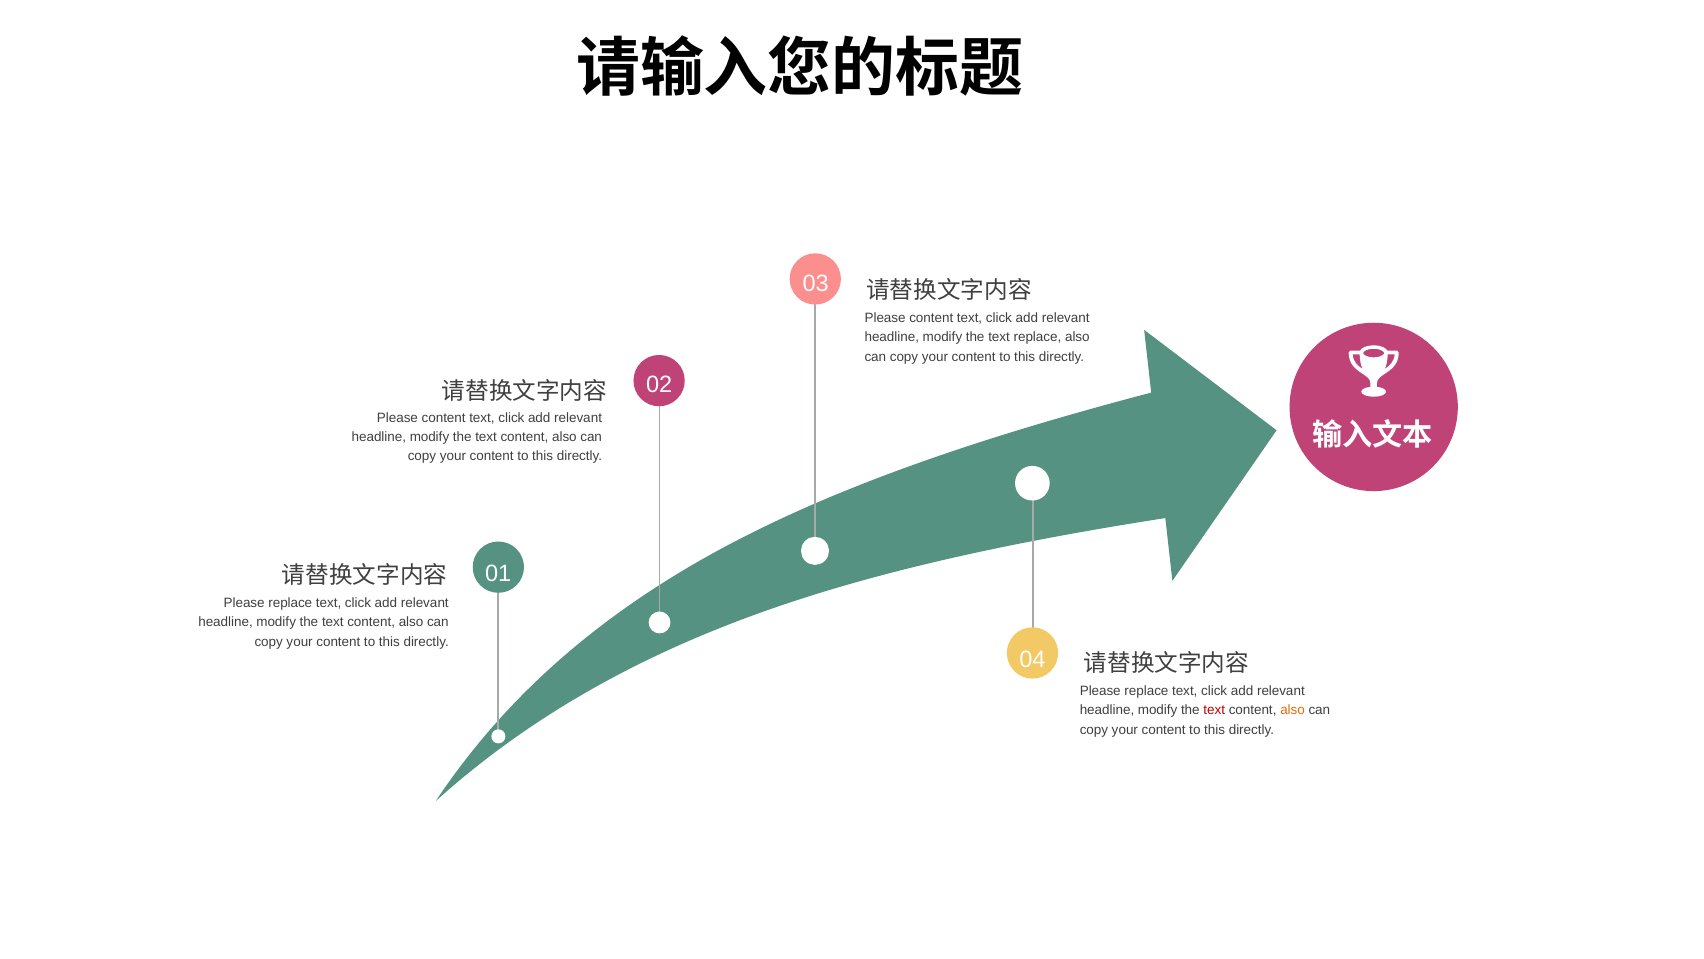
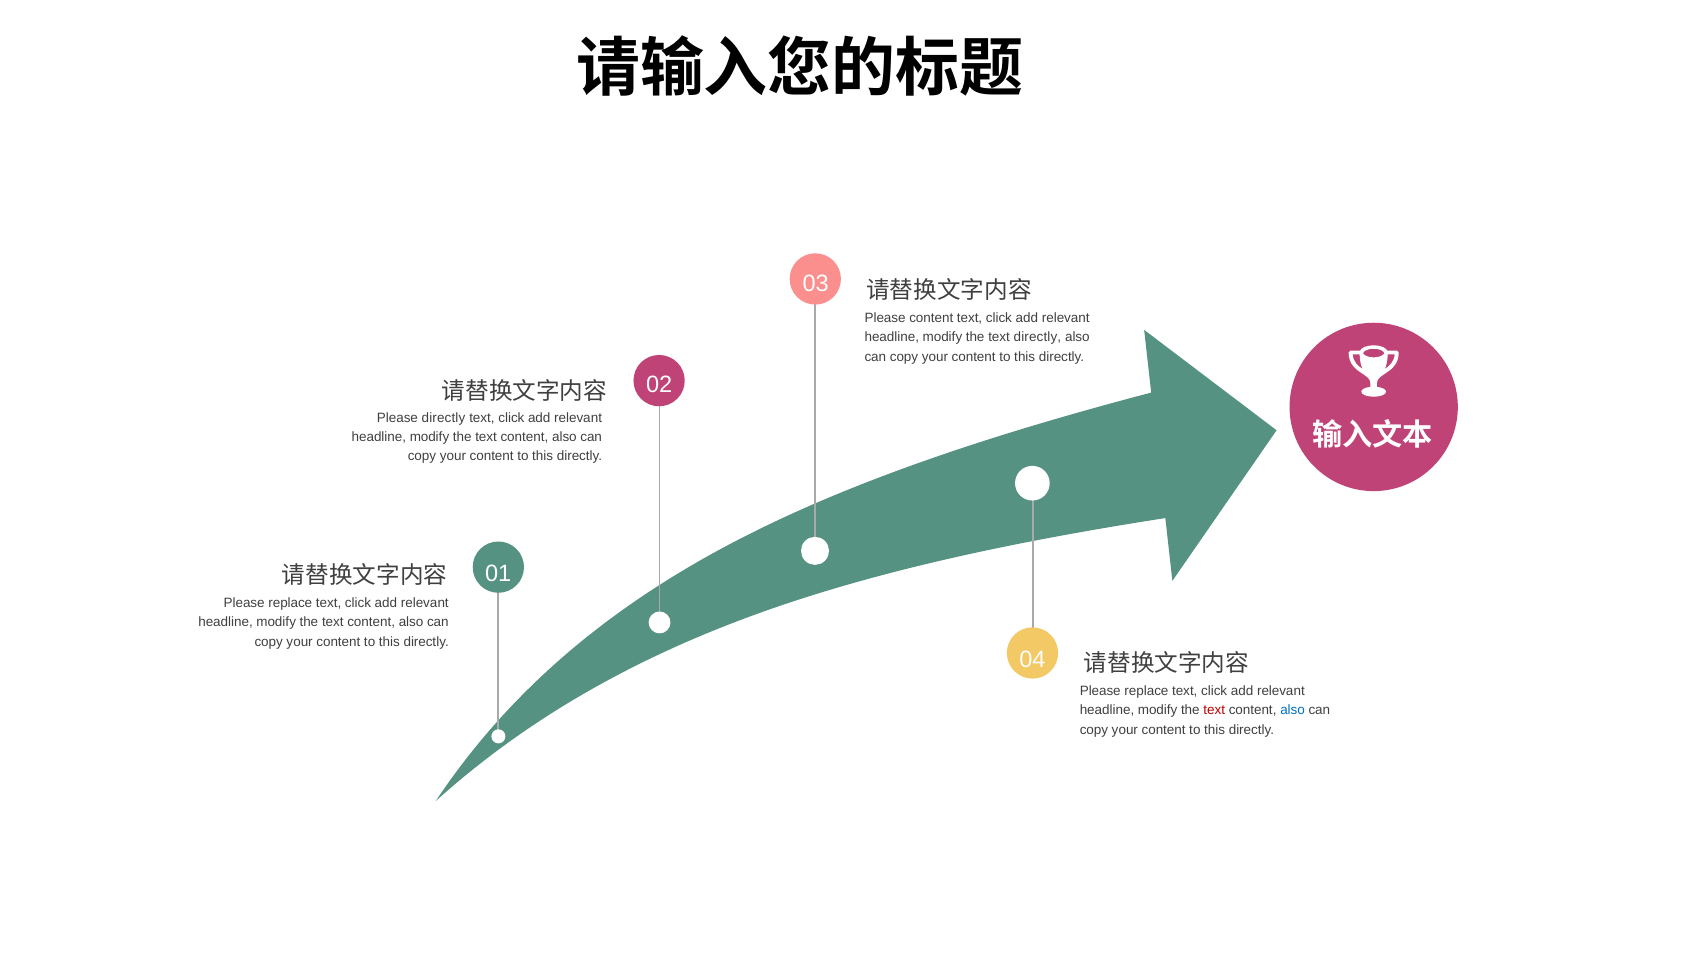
text replace: replace -> directly (1037, 337)
content: content -> directly (444, 417)
also colour: orange -> blue (1293, 710)
